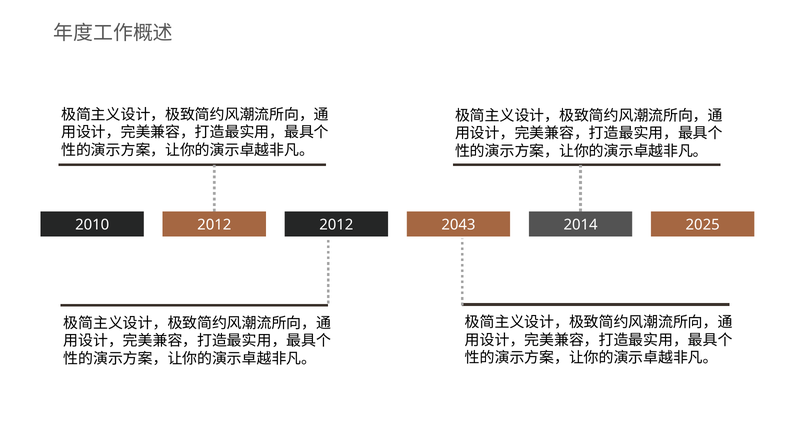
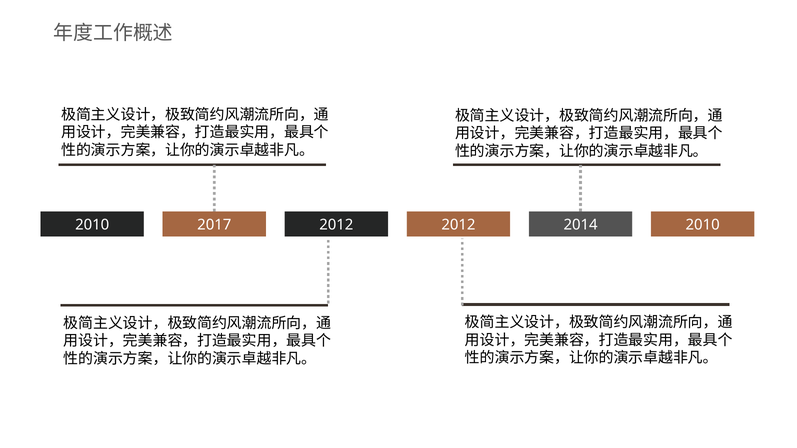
2010 2012: 2012 -> 2017 (214, 225)
2012 2043: 2043 -> 2012 (458, 225)
2014 2025: 2025 -> 2010 (703, 225)
